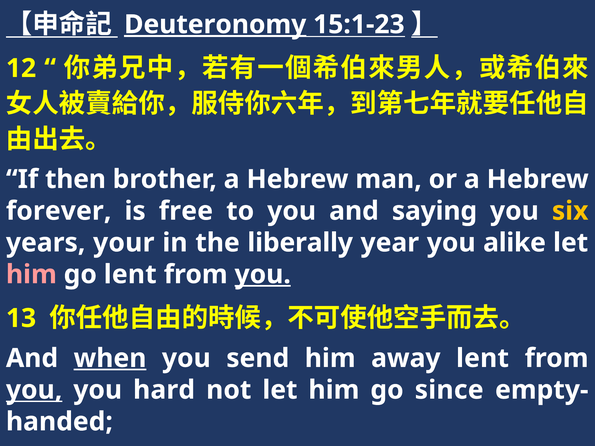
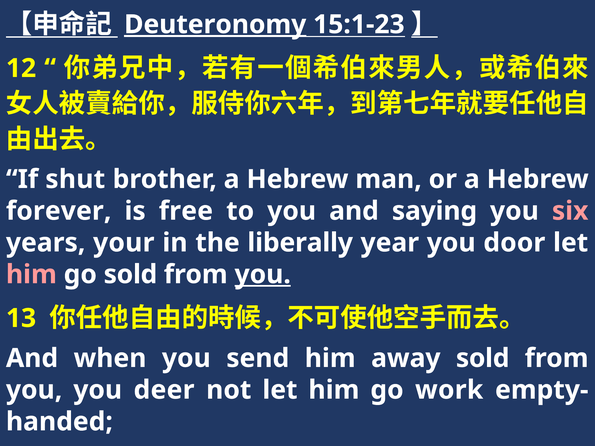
then: then -> shut (75, 179)
six colour: yellow -> pink (570, 211)
alike: alike -> door (514, 243)
go lent: lent -> sold (130, 275)
when underline: present -> none (110, 358)
away lent: lent -> sold (483, 358)
you underline: present -> none (34, 390)
hard: hard -> deer (164, 390)
since: since -> work (449, 390)
